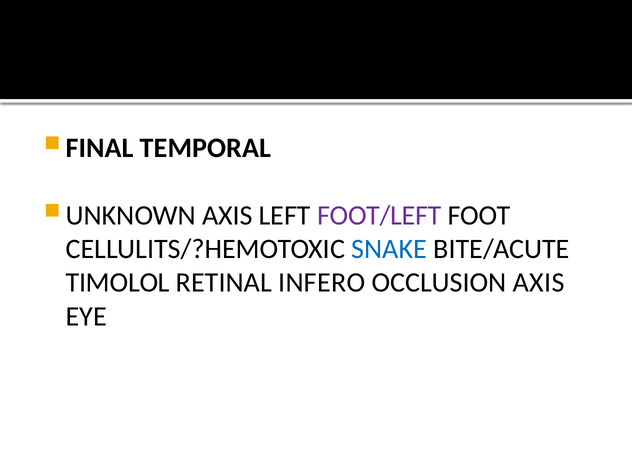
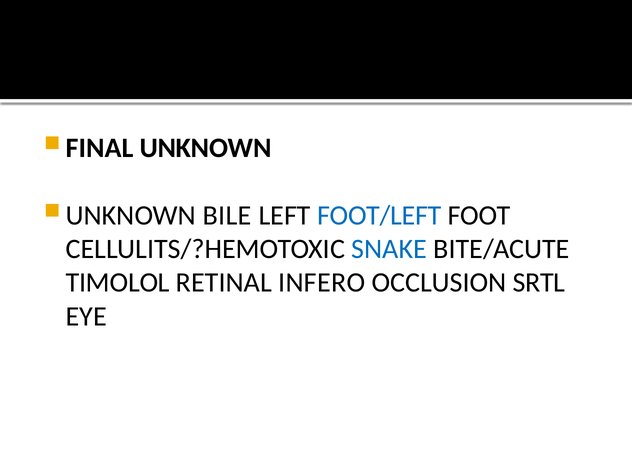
TEMPORAL: TEMPORAL -> UNKNOWN (206, 148)
AXIS: AXIS -> BILE (227, 215)
FOOT/LEFT colour: purple -> blue (379, 215)
OCCLUSION AXIS: AXIS -> SRTL (539, 283)
